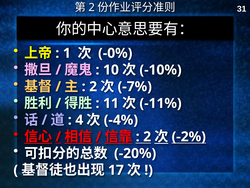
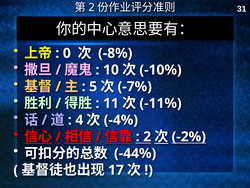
1: 1 -> 0 (67, 53)
-0%: -0% -> -8% (115, 53)
2: 2 -> 5 (93, 86)
-20%: -20% -> -44% (135, 153)
